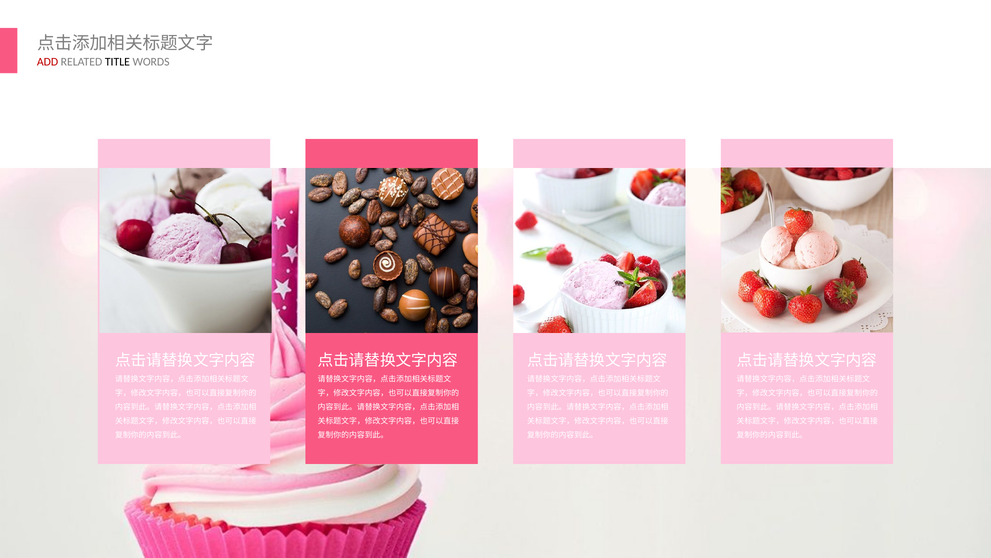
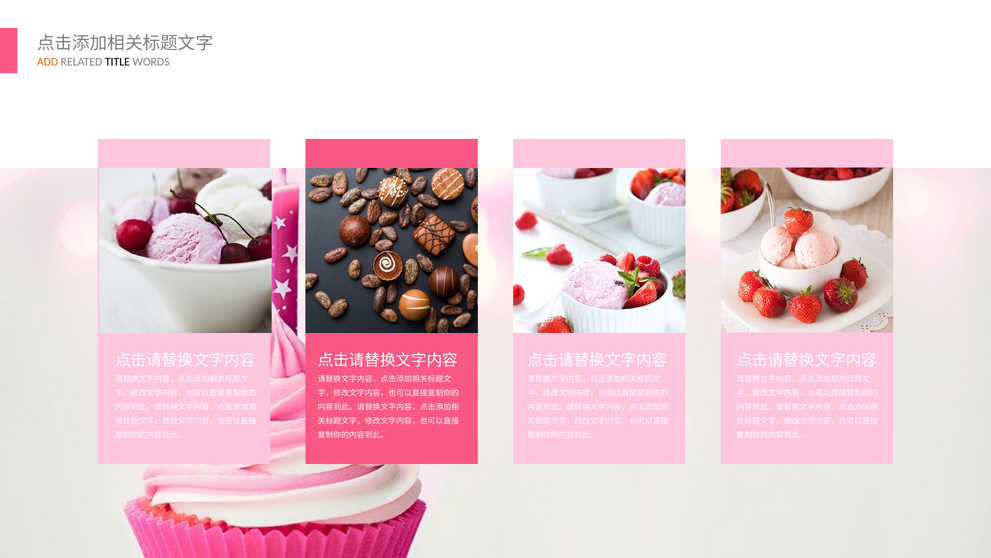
ADD colour: red -> orange (48, 62)
